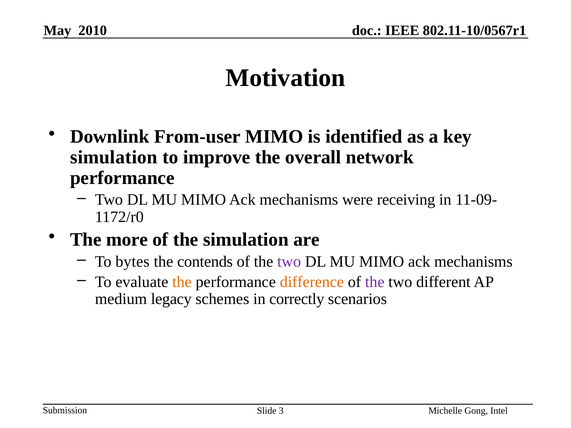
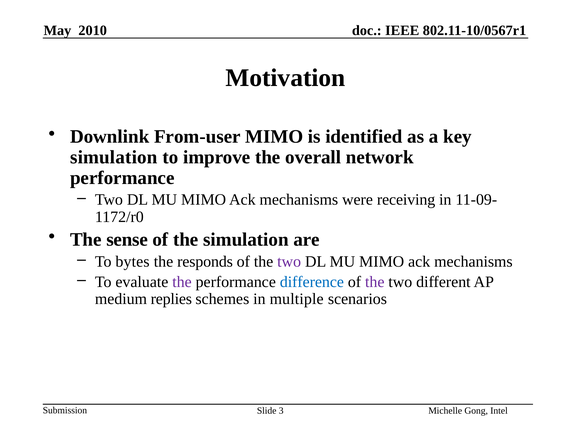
more: more -> sense (127, 240)
contends: contends -> responds (205, 262)
the colour: orange -> purple (182, 282)
difference colour: orange -> blue (312, 282)
legacy: legacy -> replies (171, 299)
correctly: correctly -> multiple (297, 299)
